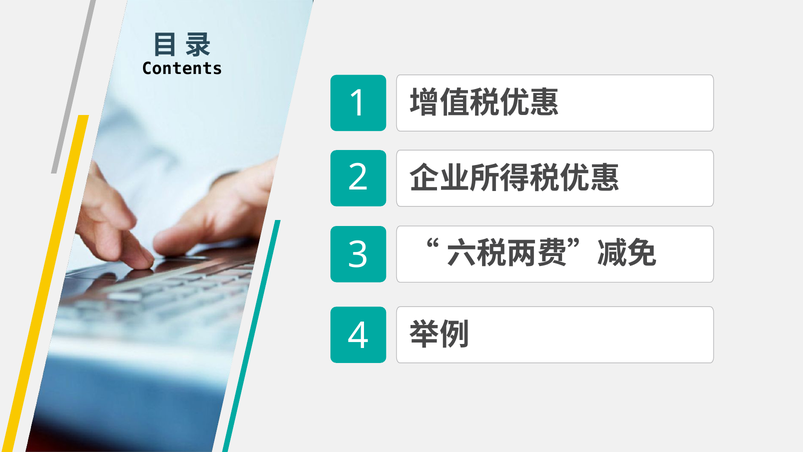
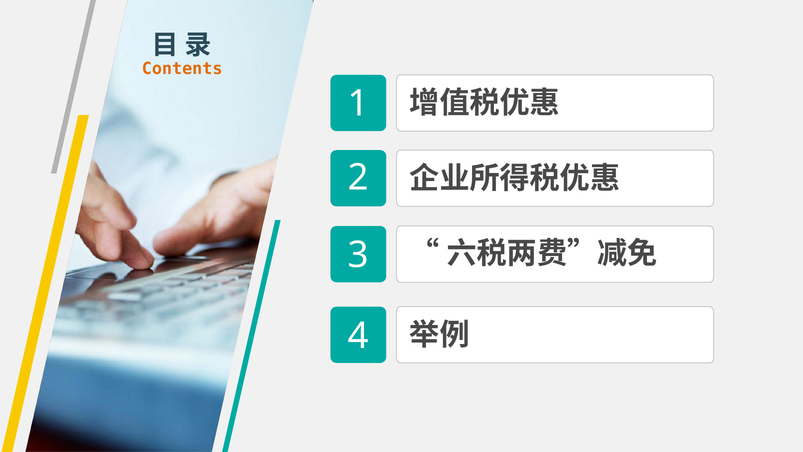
Contents colour: black -> orange (182, 69)
